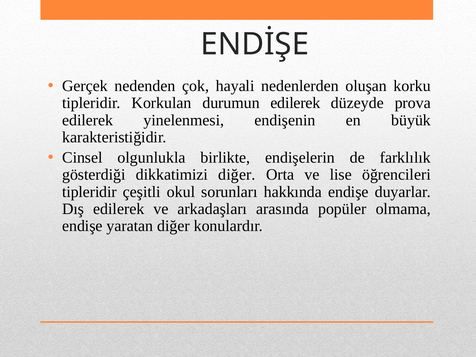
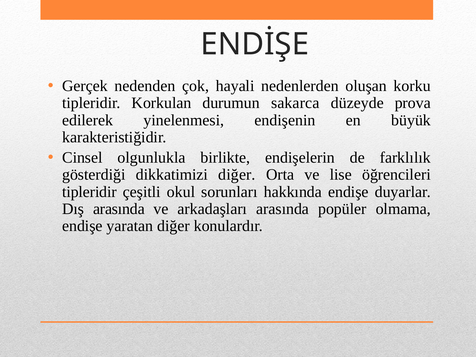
durumun edilerek: edilerek -> sakarca (295, 103)
Dış edilerek: edilerek -> arasında (119, 209)
